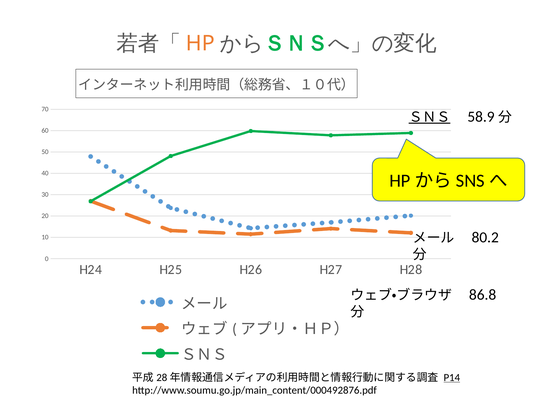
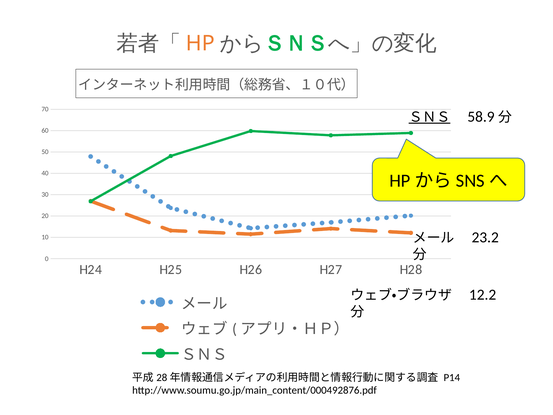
80.2: 80.2 -> 23.2 (485, 237)
86.8: 86.8 -> 12.2 (483, 294)
P14 underline: present -> none (452, 377)
